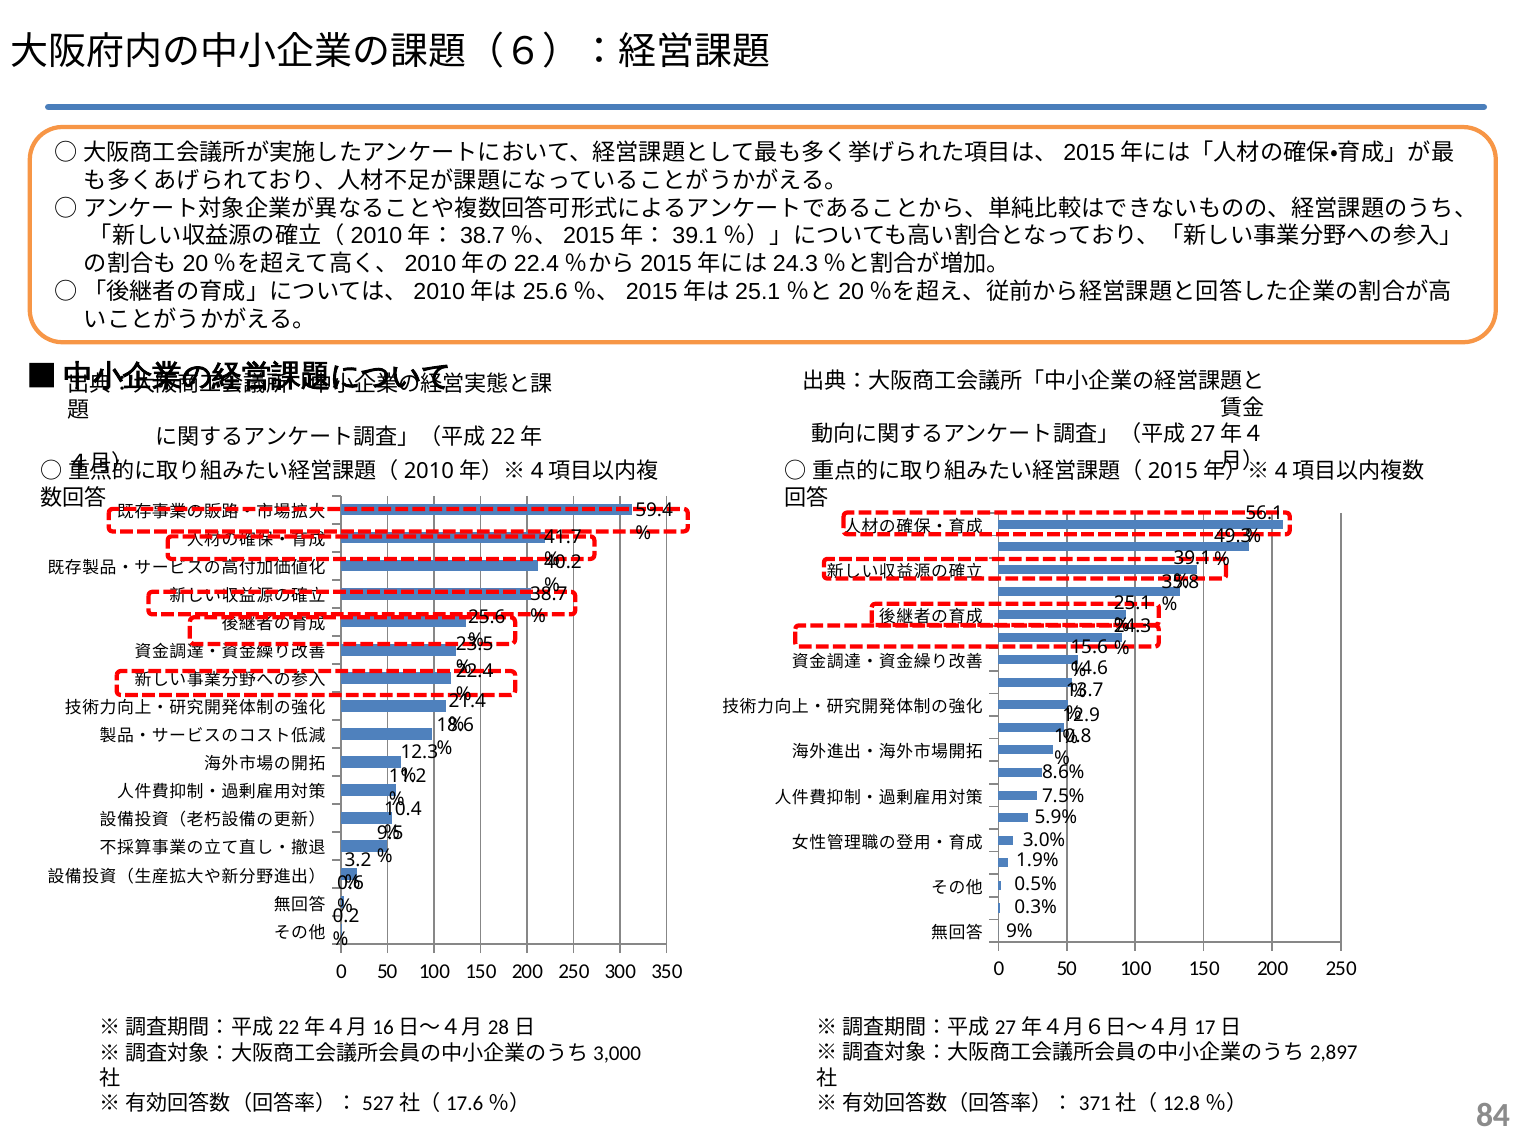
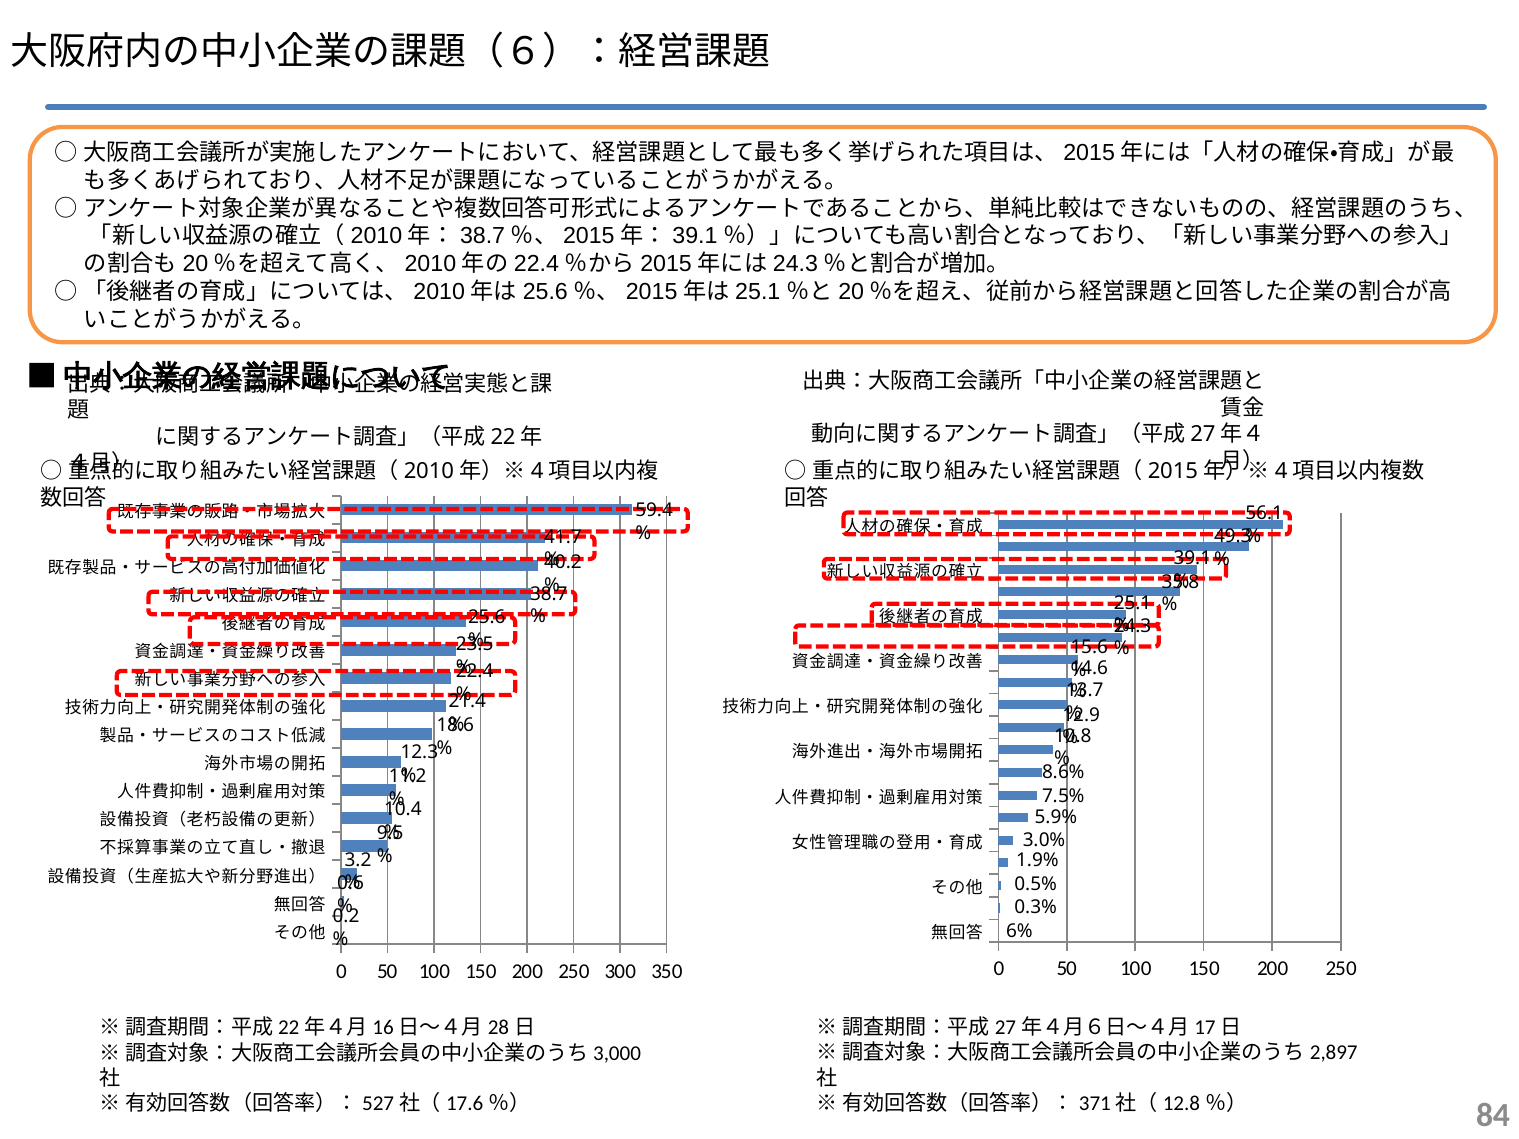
9%: 9% -> 6% (1019, 931)
